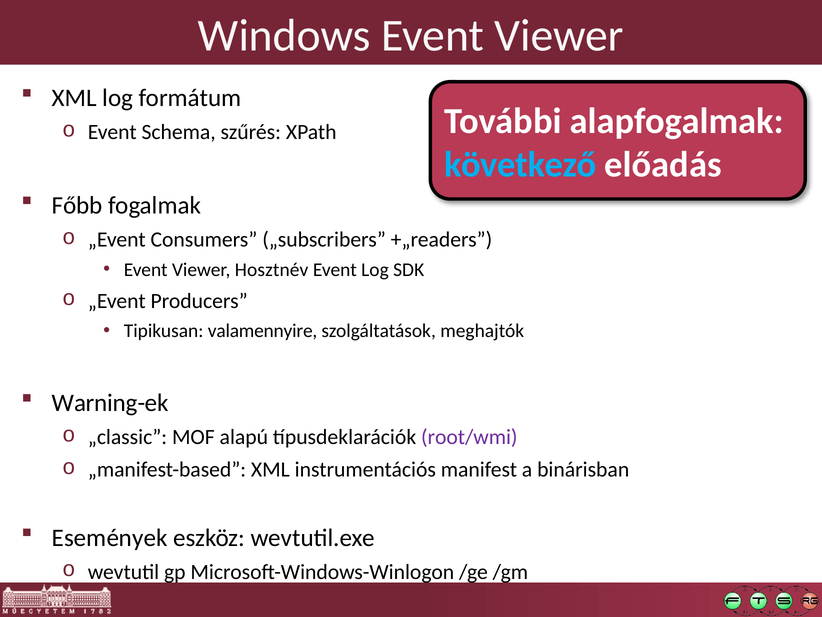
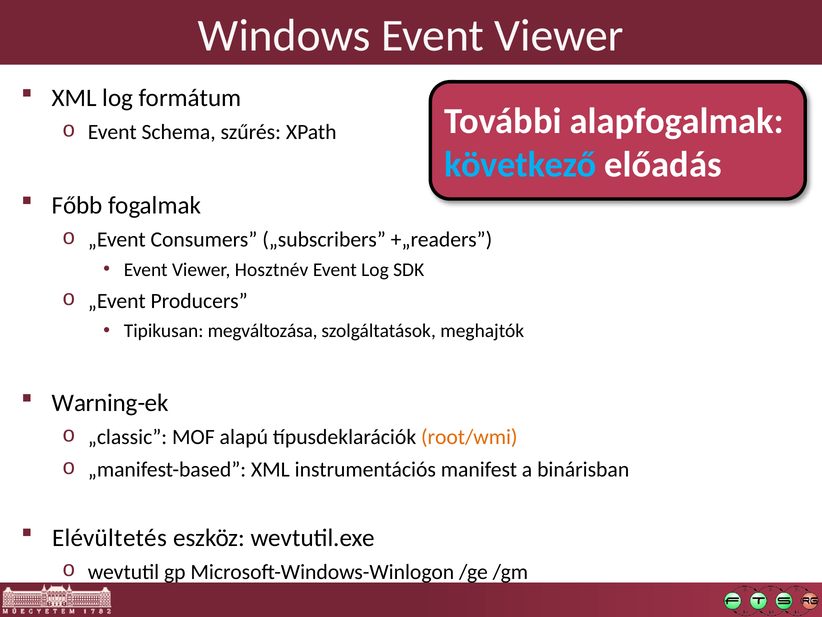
valamennyire: valamennyire -> megváltozása (263, 331)
root/wmi colour: purple -> orange (469, 437)
Események: Események -> Elévültetés (110, 537)
